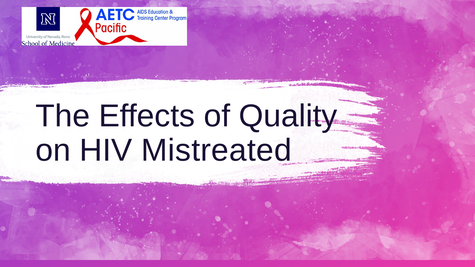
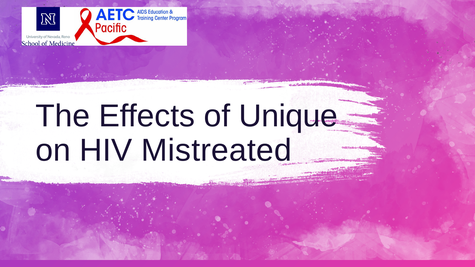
Quality: Quality -> Unique (288, 116)
